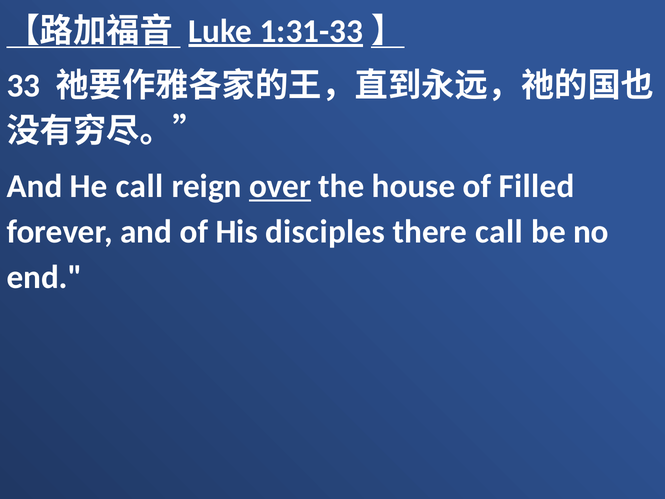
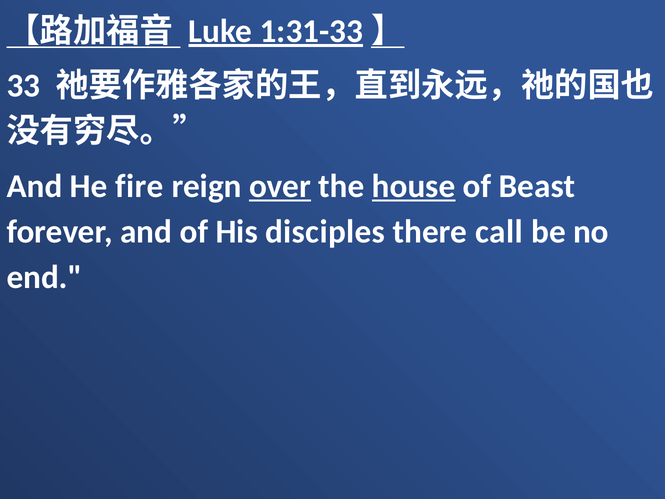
He call: call -> fire (139, 186)
house underline: none -> present (414, 186)
Filled: Filled -> Beast (537, 186)
